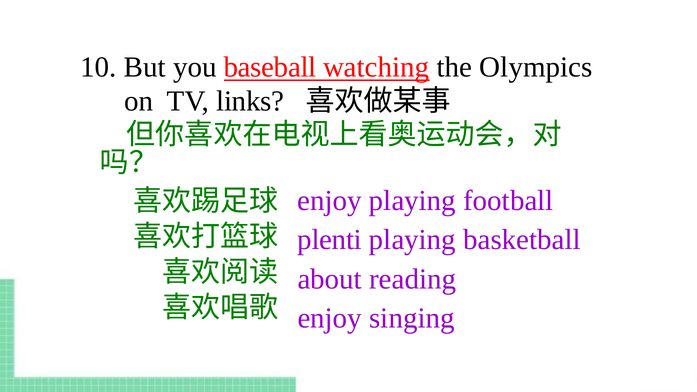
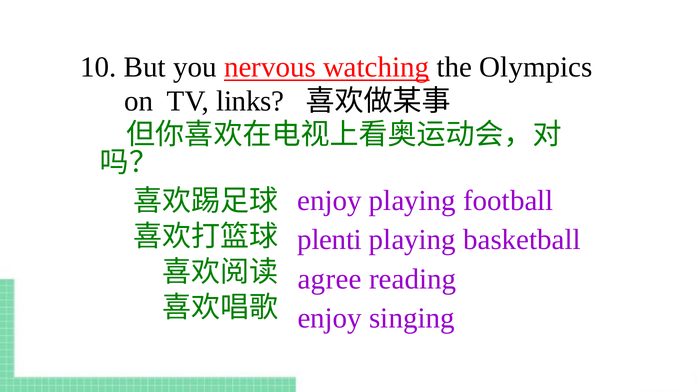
baseball: baseball -> nervous (270, 67)
about: about -> agree (330, 279)
